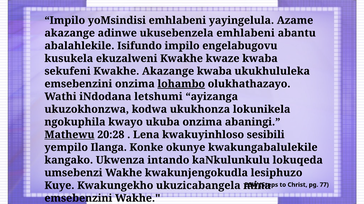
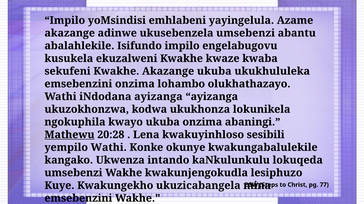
ukusebenzela emhlabeni: emhlabeni -> umsebenzi (246, 33)
Akazange kwaba: kwaba -> ukuba (214, 71)
lohambo underline: present -> none (181, 84)
iNdodana letshumi: letshumi -> ayizanga (158, 97)
yempilo Ilanga: Ilanga -> Wathi (109, 148)
